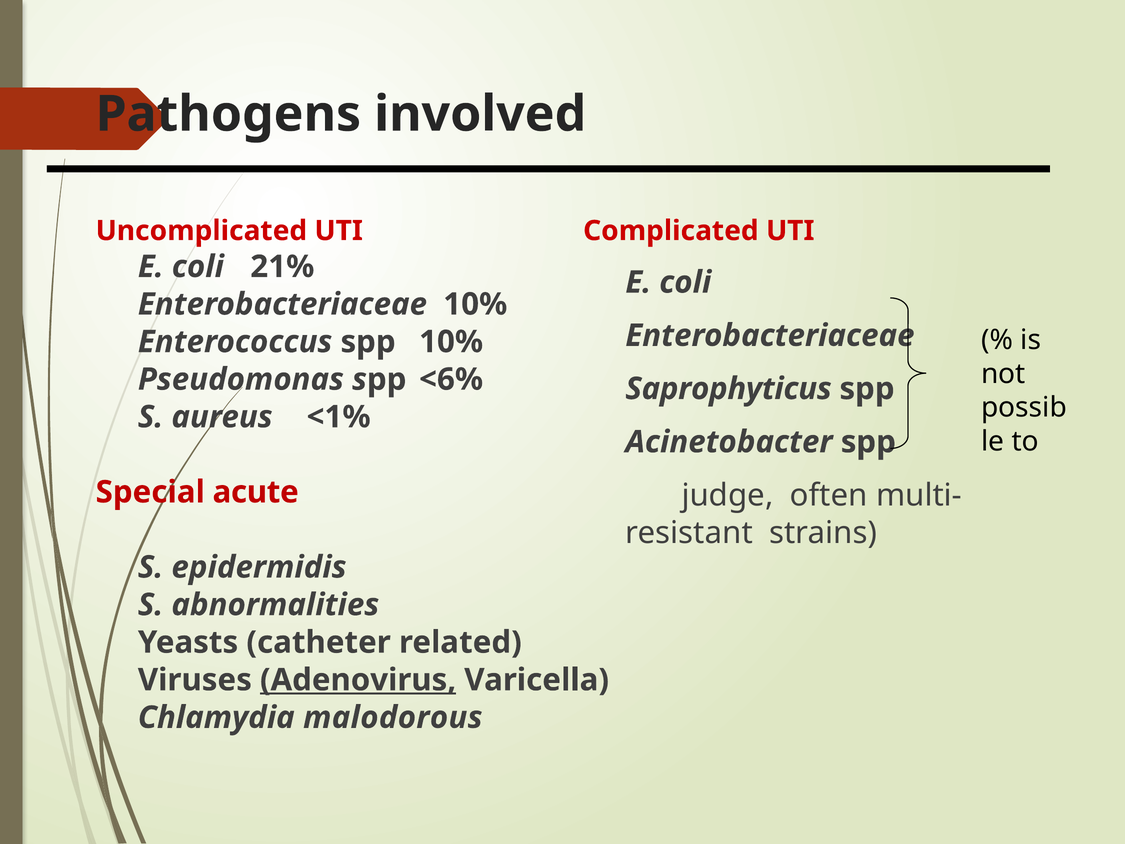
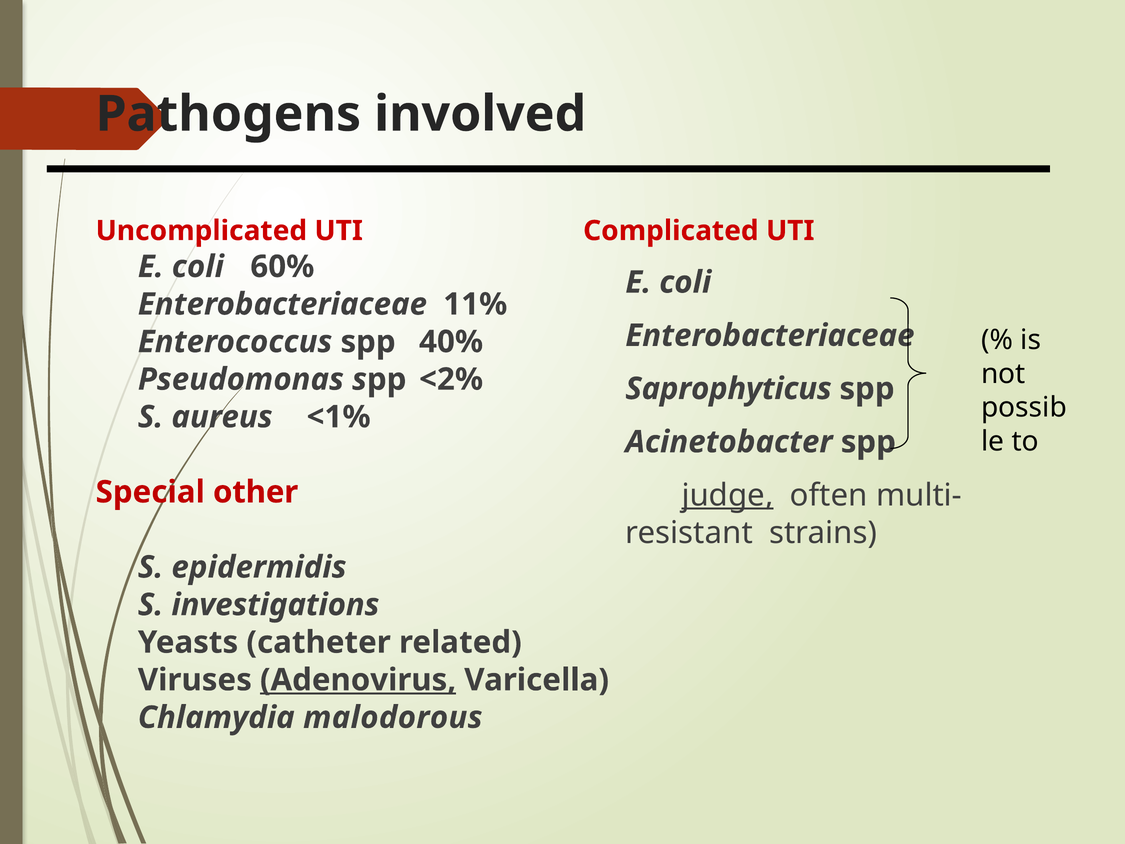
21%: 21% -> 60% (282, 267)
Enterobacteriaceae 10%: 10% -> 11% (475, 304)
spp 10%: 10% -> 40% (451, 342)
<6%: <6% -> <2% (451, 379)
judge underline: none -> present (728, 495)
acute: acute -> other (256, 492)
abnormalities: abnormalities -> investigations (275, 605)
